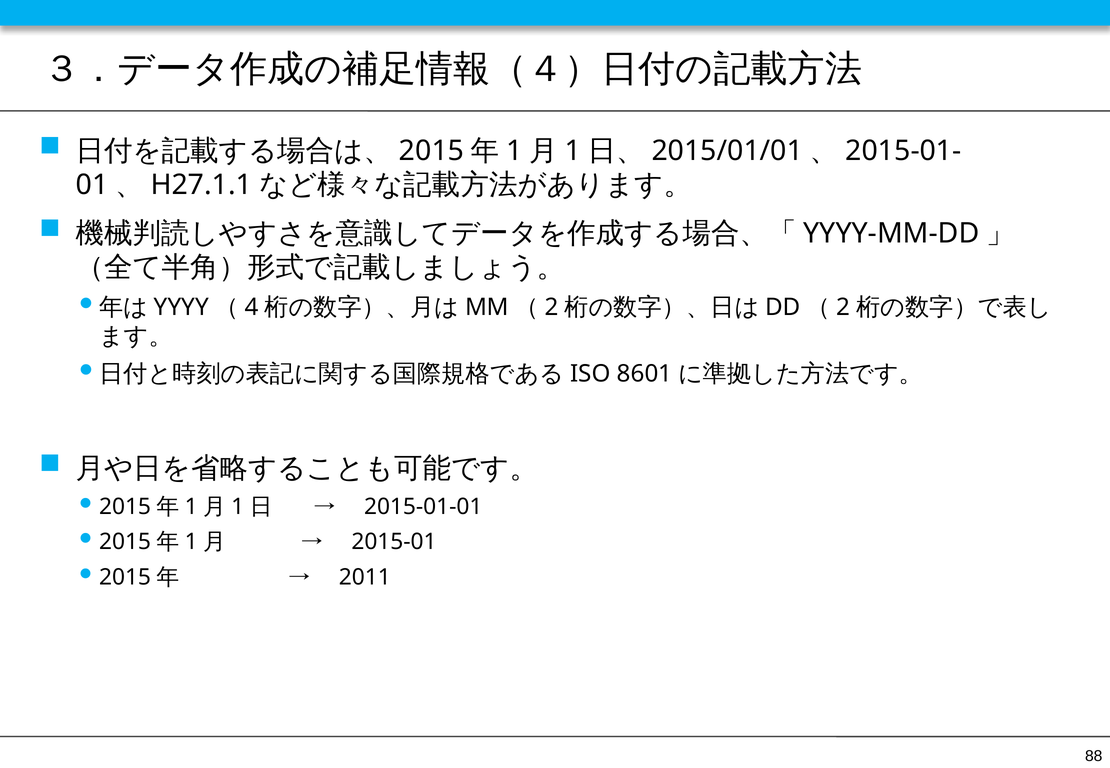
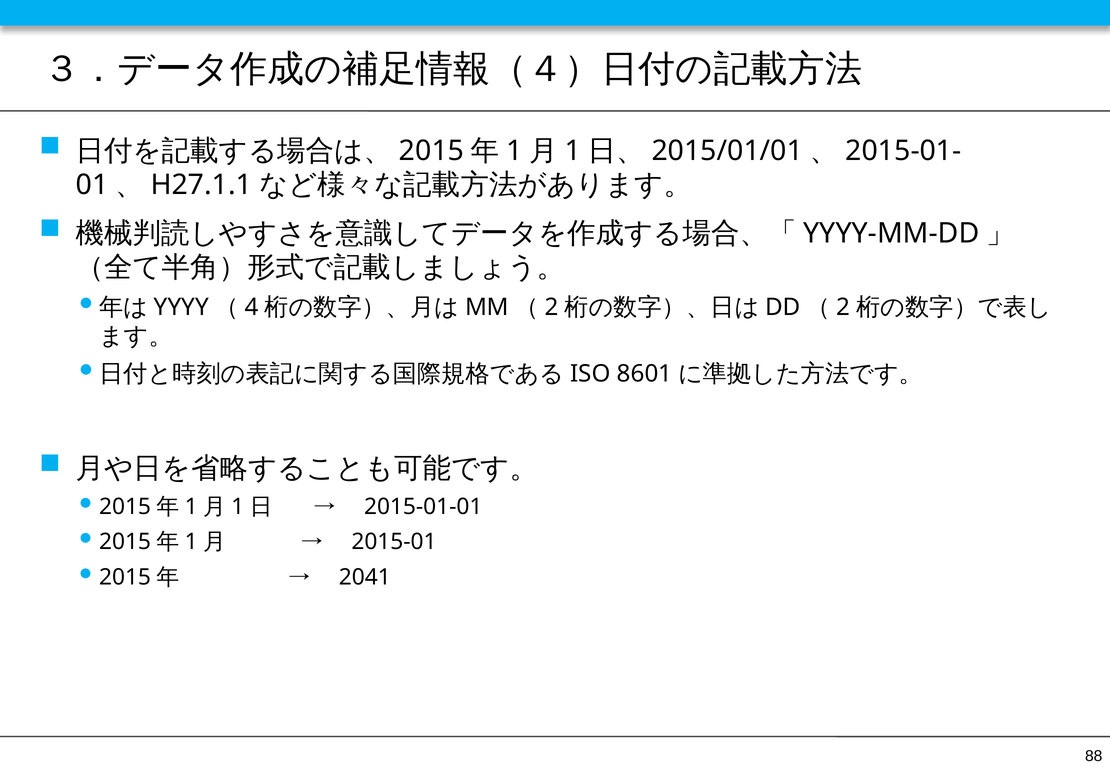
2011: 2011 -> 2041 (365, 577)
